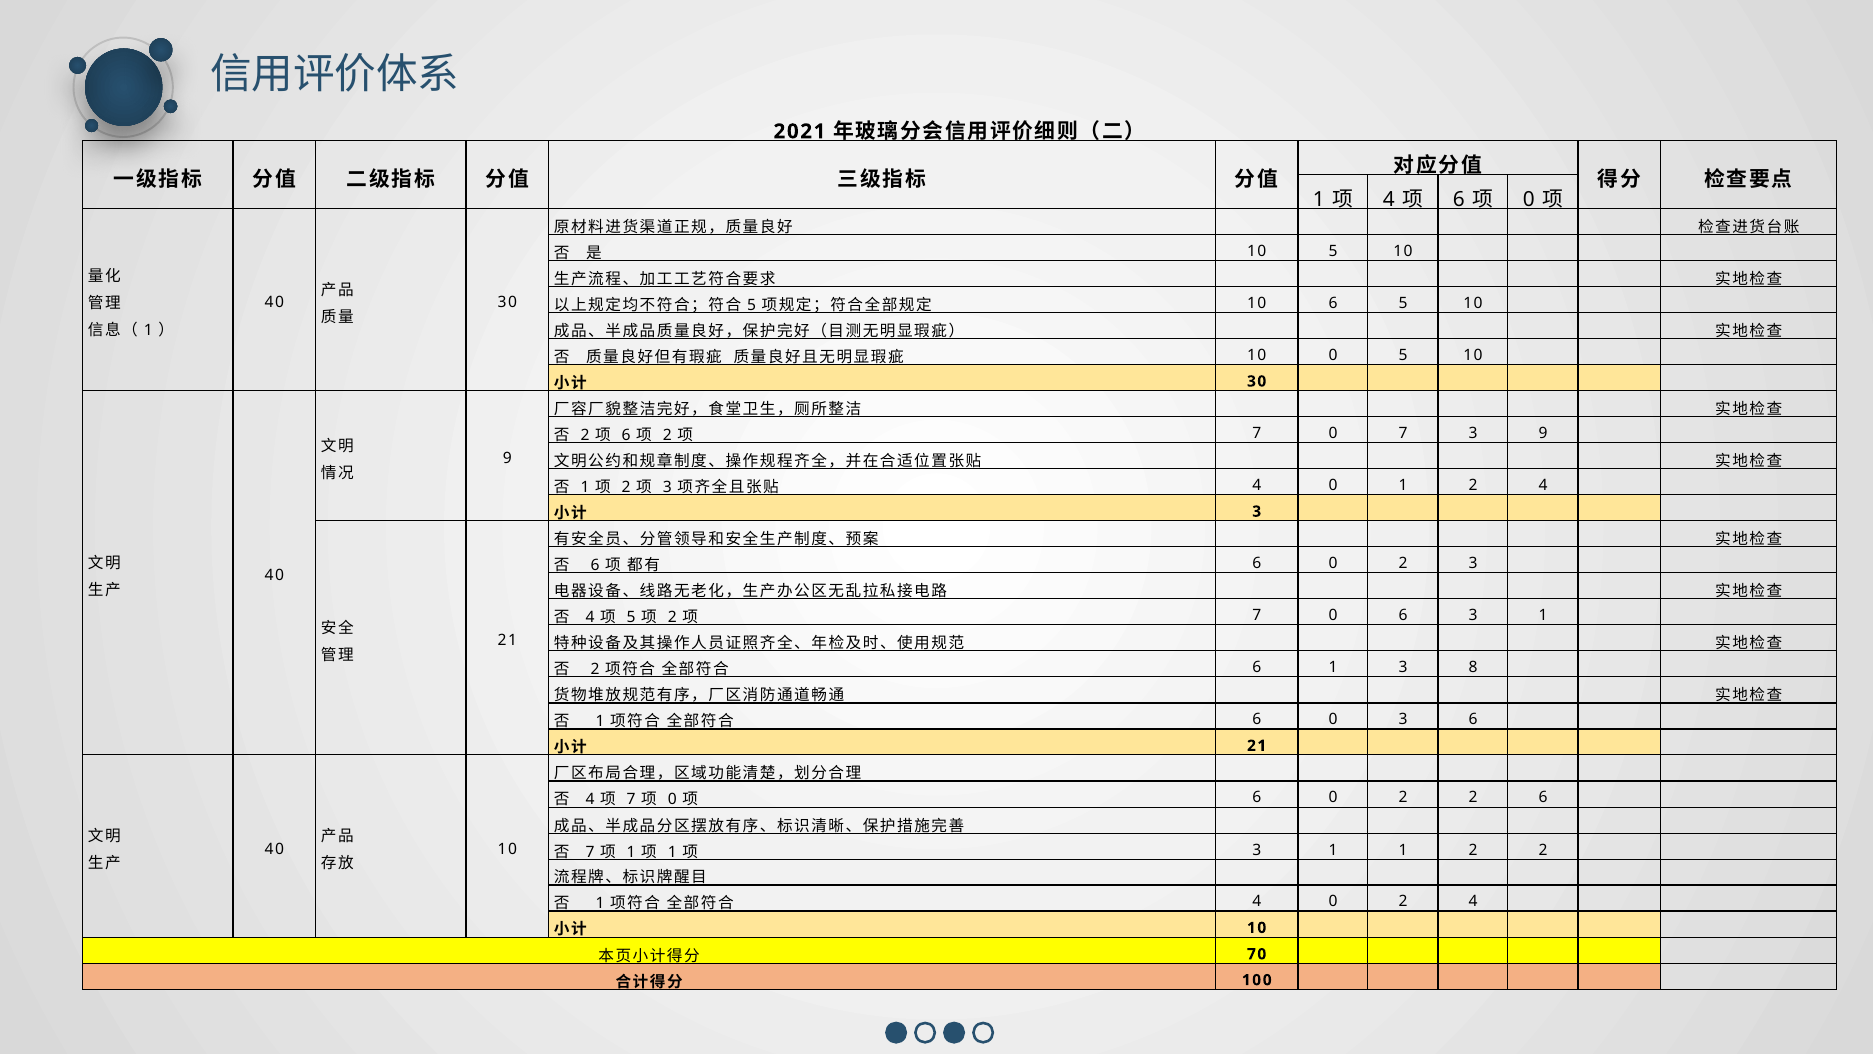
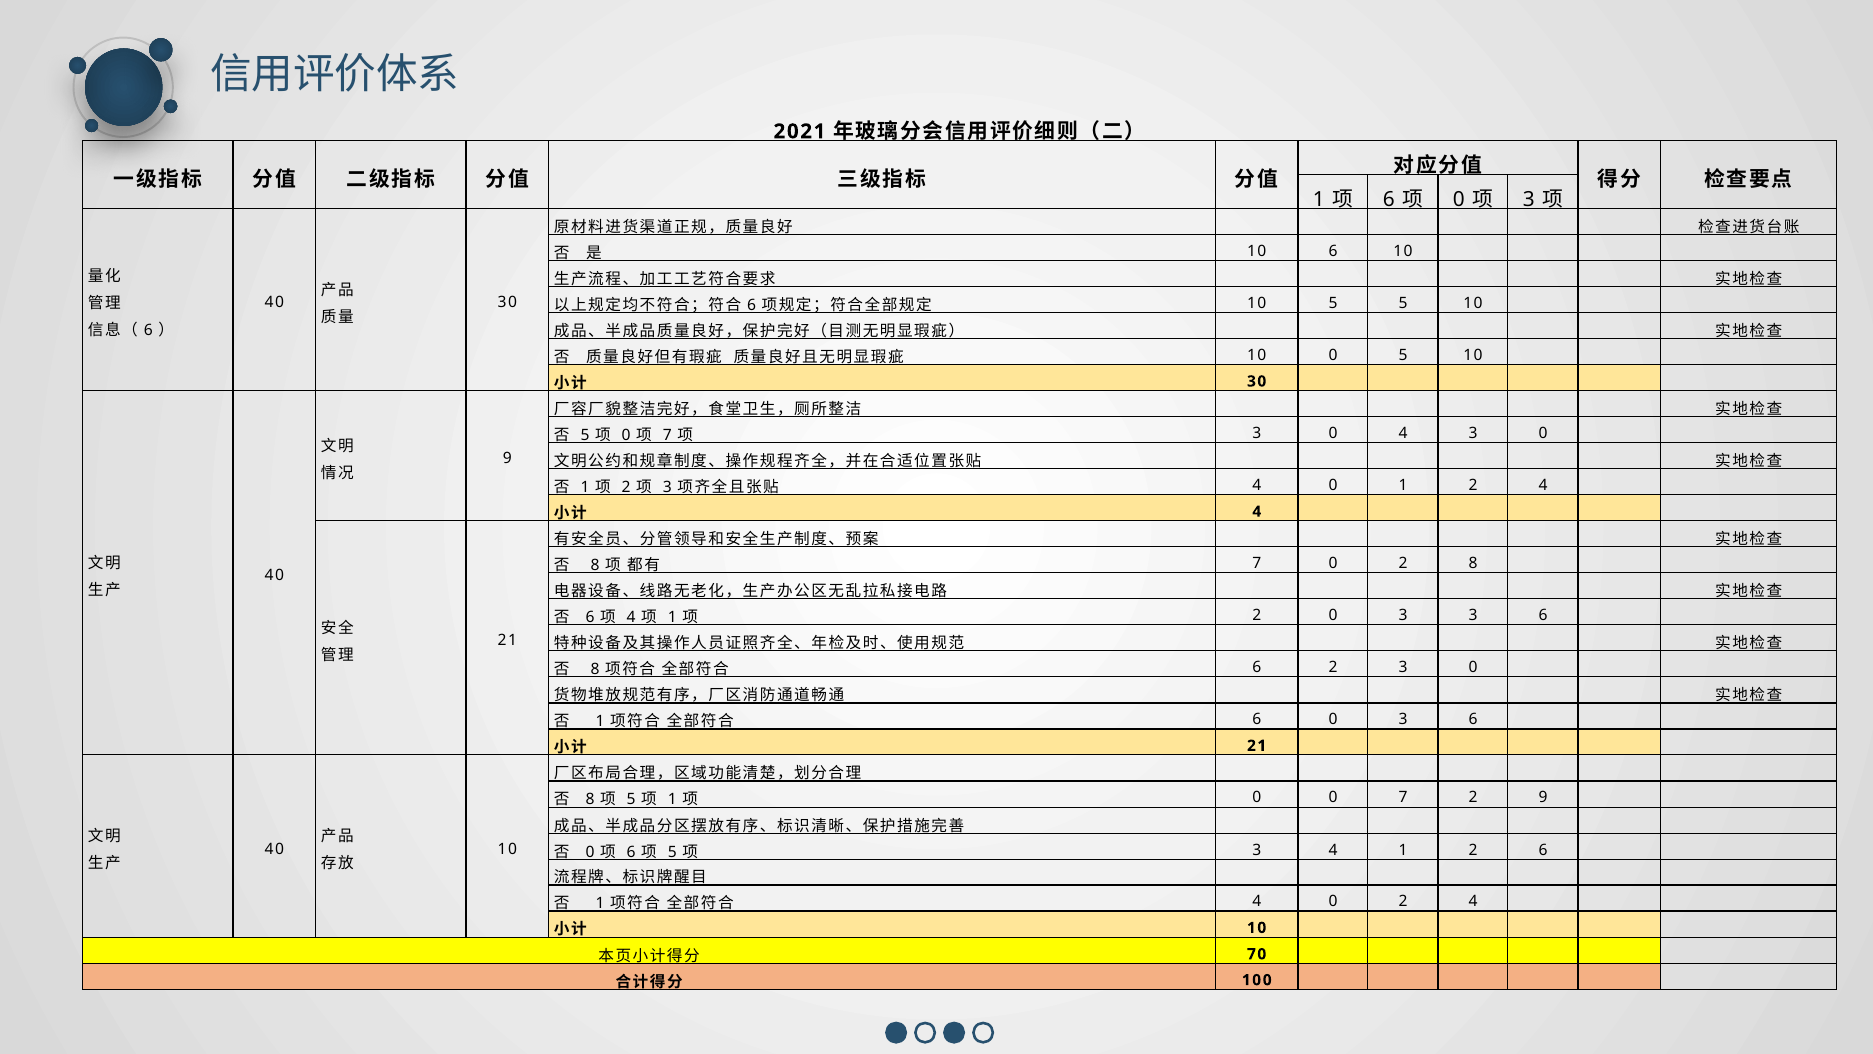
4: 4 -> 6 (1389, 199)
6: 6 -> 0 (1459, 199)
0: 0 -> 3 (1529, 199)
10 5: 5 -> 6 (1333, 251)
5: 5 -> 6 (752, 305)
10 6: 6 -> 5 (1333, 303)
1: 1 -> 6 (148, 330)
2: 2 -> 5 (585, 435)
6: 6 -> 0 (626, 435)
2: 2 -> 7 (667, 435)
7: 7 -> 3 (1257, 433)
0 7: 7 -> 4 (1403, 433)
9: 9 -> 0 (1543, 433)
3: 3 -> 4 (1257, 511)
6: 6 -> 8 (595, 565)
6: 6 -> 7 (1257, 563)
2 3: 3 -> 8 (1473, 563)
4: 4 -> 6 (590, 617)
5: 5 -> 4 (631, 617)
2: 2 -> 1 (672, 617)
7: 7 -> 2 (1257, 615)
6: 6 -> 3 (1403, 615)
1: 1 -> 6 (1543, 615)
2: 2 -> 8 (595, 669)
6 1: 1 -> 2 (1333, 667)
8: 8 -> 0 (1473, 667)
4: 4 -> 8 (590, 799)
7: 7 -> 5 (631, 799)
0: 0 -> 1 (672, 799)
6: 6 -> 0 (1257, 797)
2: 2 -> 7 (1403, 797)
2 6: 6 -> 9 (1543, 797)
7: 7 -> 0 (590, 852)
1: 1 -> 6 (631, 852)
1: 1 -> 5 (672, 852)
1: 1 -> 4 (1333, 850)
1 2 2: 2 -> 6 (1543, 850)
